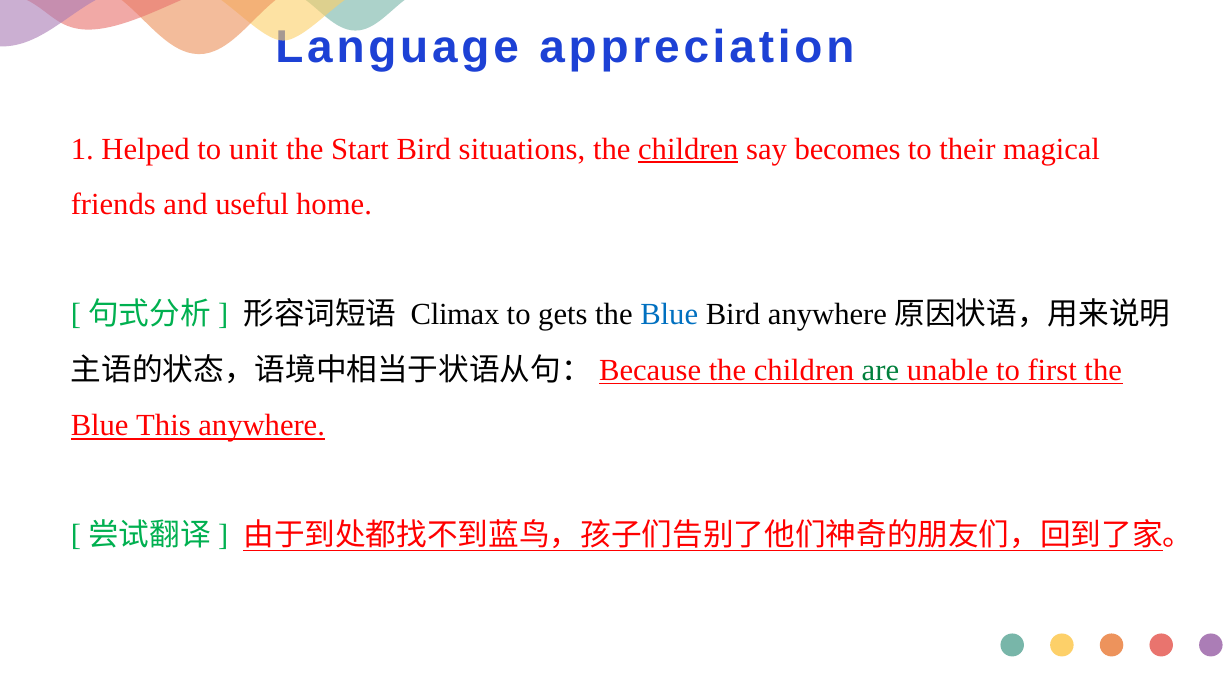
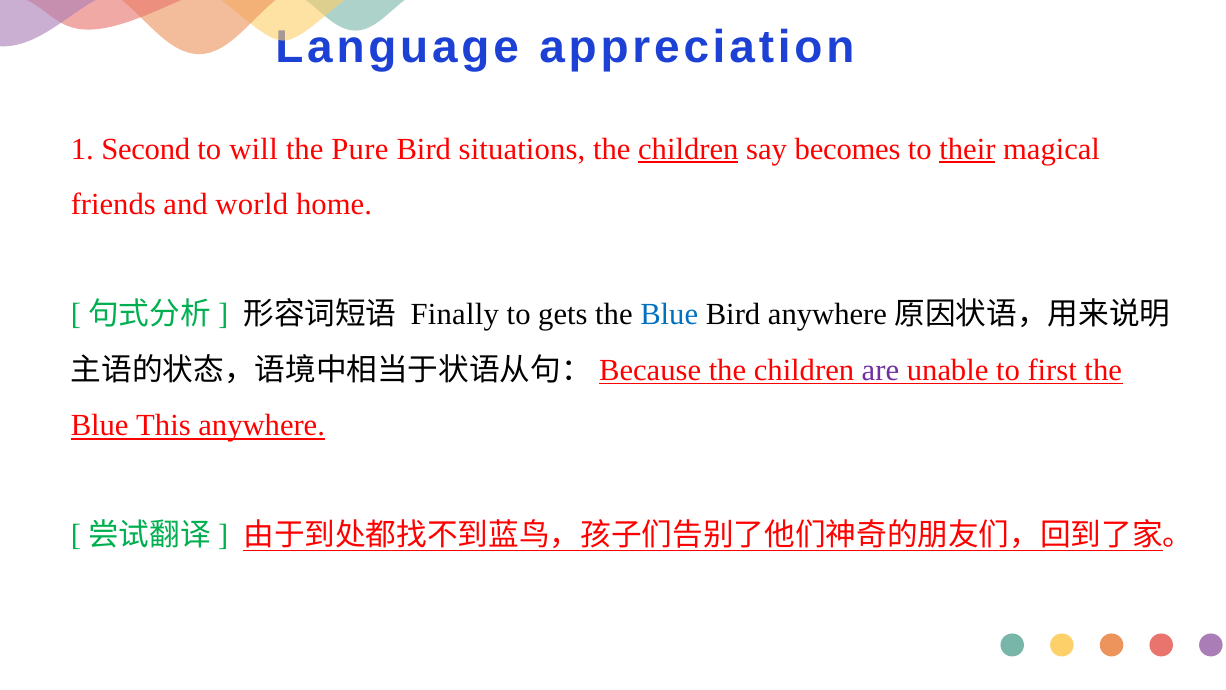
Helped: Helped -> Second (146, 149)
unit: unit -> will (254, 149)
Start: Start -> Pure (360, 149)
their underline: none -> present (967, 149)
useful: useful -> world (252, 204)
Climax: Climax -> Finally (455, 315)
are colour: green -> purple (880, 370)
